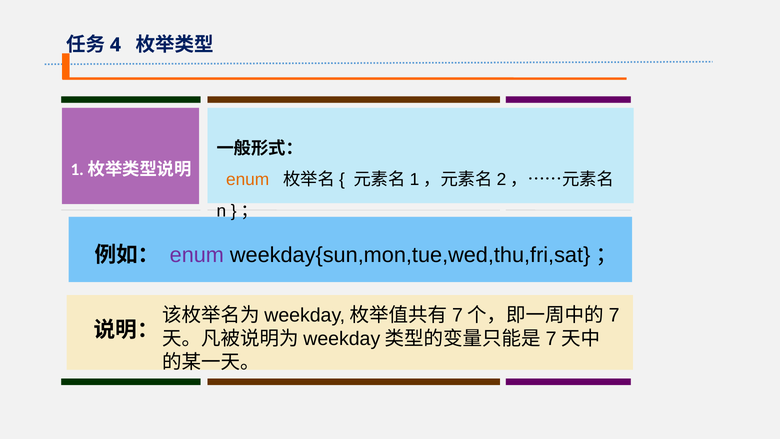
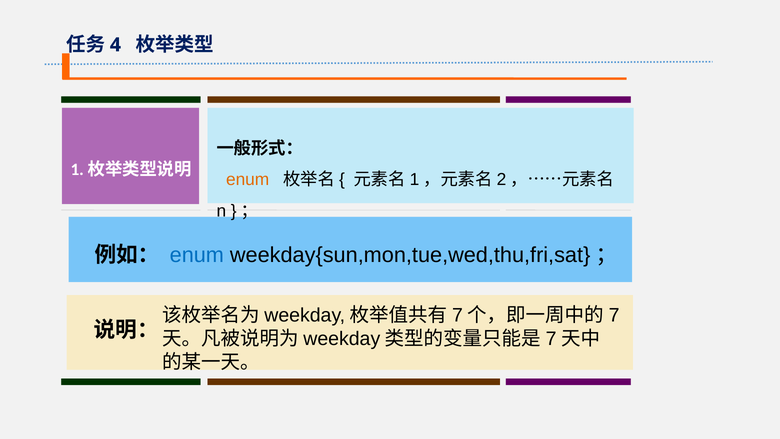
enum colour: purple -> blue (197, 255)
